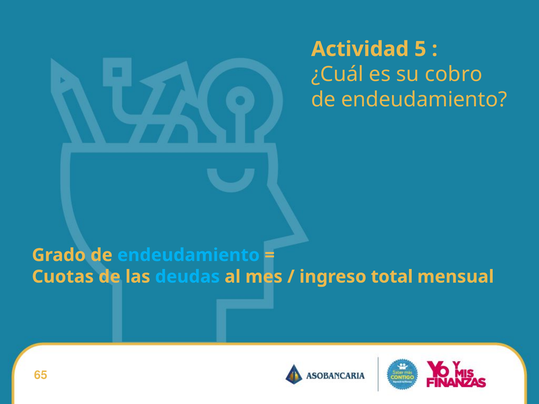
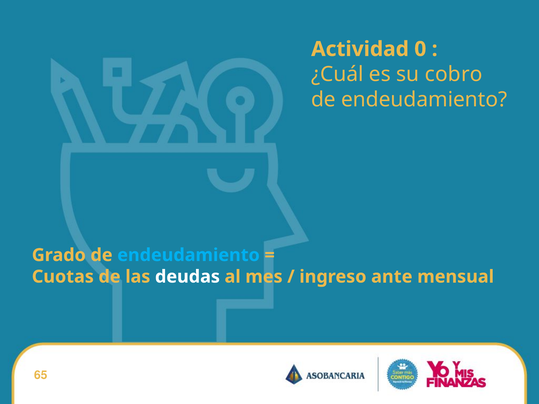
5: 5 -> 0 (420, 49)
deudas colour: light blue -> white (187, 277)
total: total -> ante (392, 277)
